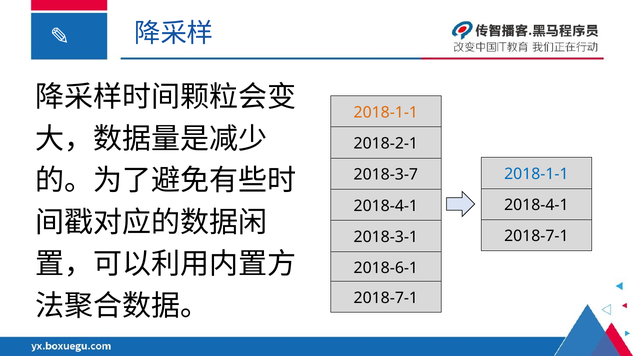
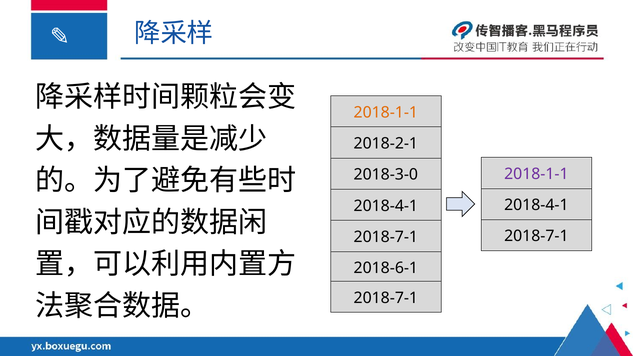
2018-1-1 colour: blue -> purple (536, 174)
2018-3-7: 2018-3-7 -> 2018-3-0 (386, 175)
2018-3-1: 2018-3-1 -> 2018-7-1 (386, 237)
